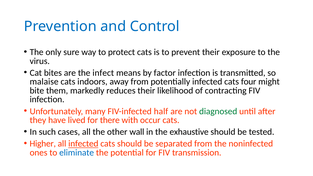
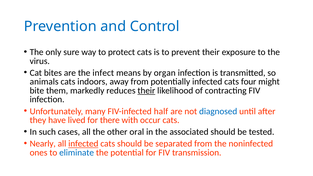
factor: factor -> organ (165, 73)
malaise: malaise -> animals (44, 82)
their underline: none -> present (146, 91)
diagnosed colour: green -> blue (218, 111)
wall: wall -> oral (137, 132)
exhaustive: exhaustive -> associated (189, 132)
Higher: Higher -> Nearly (43, 144)
